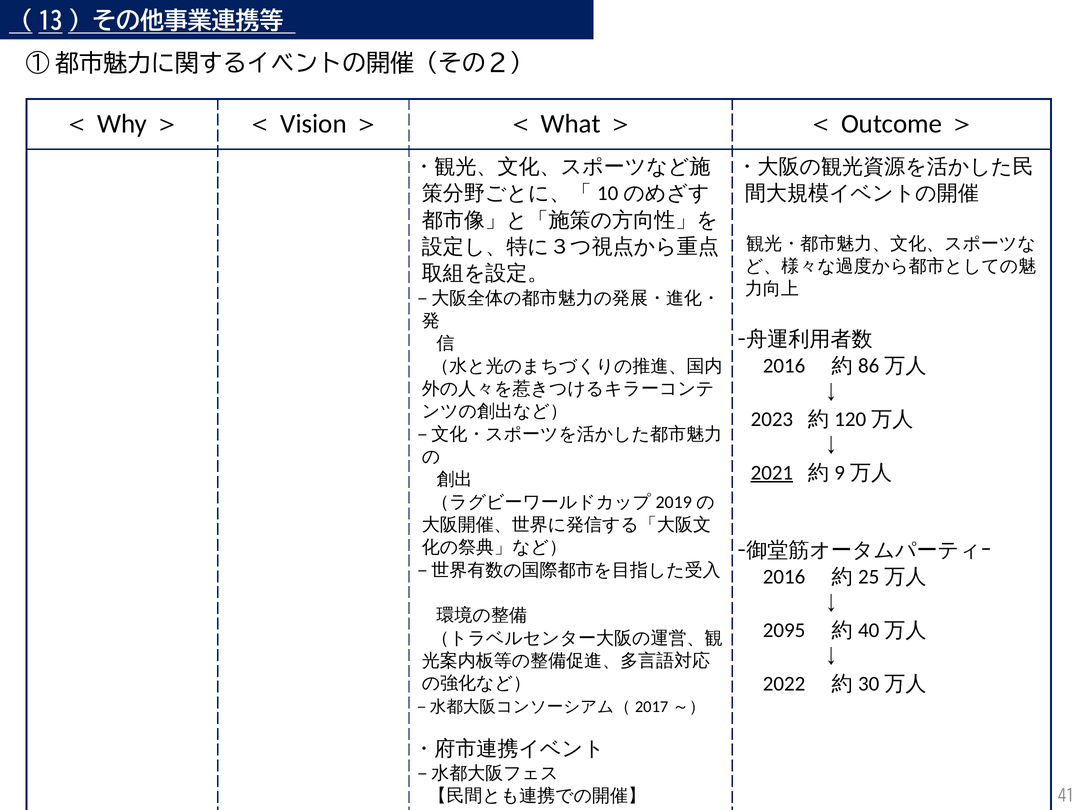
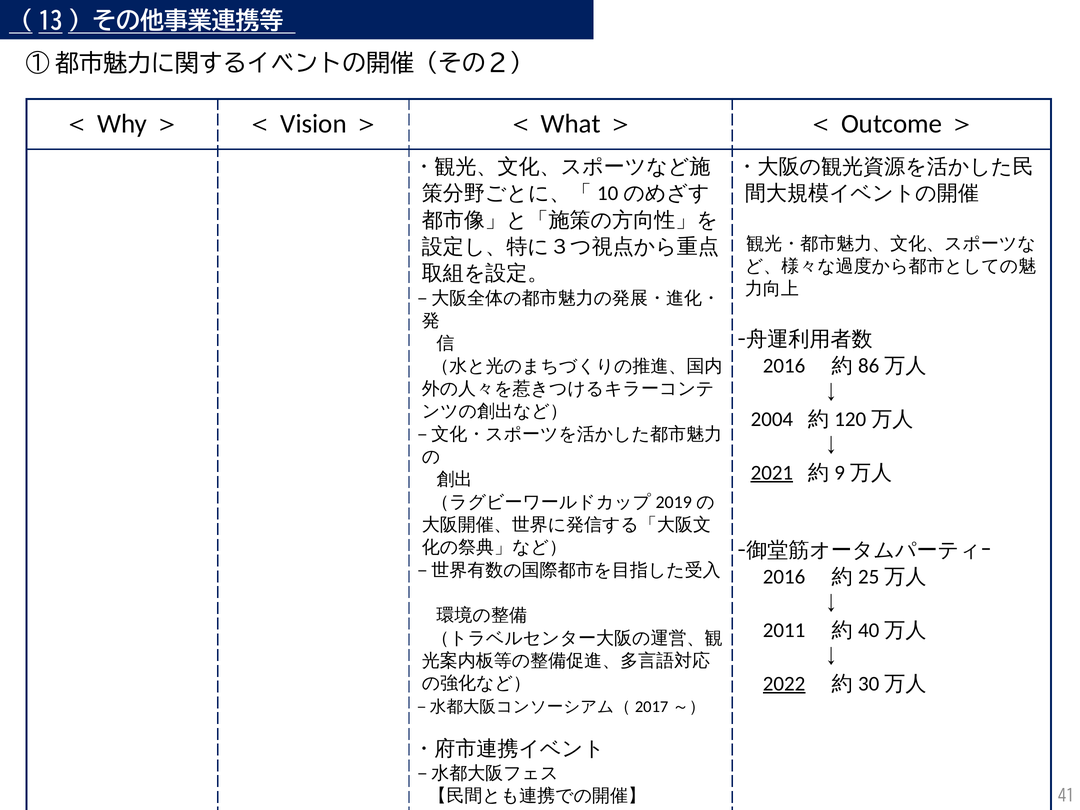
2023: 2023 -> 2004 (772, 419)
2095: 2095 -> 2011 (784, 630)
2022 underline: none -> present (784, 684)
